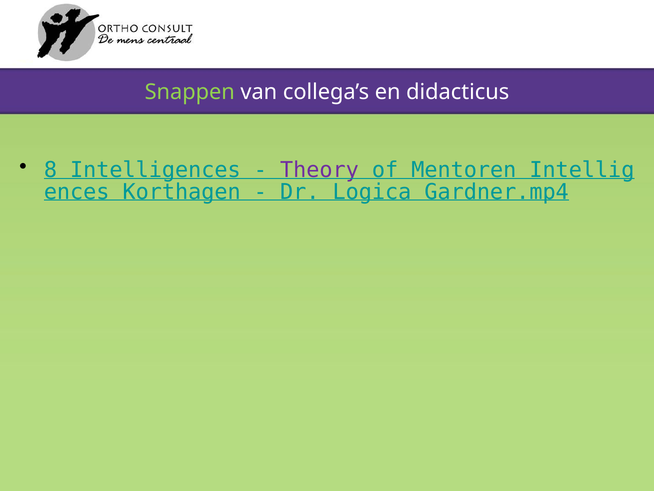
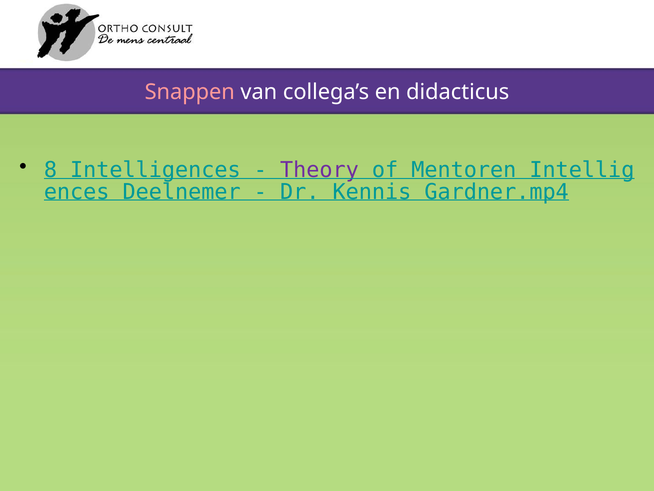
Snappen colour: light green -> pink (190, 92)
Korthagen: Korthagen -> Deelnemer (182, 192)
Logica: Logica -> Kennis (372, 192)
